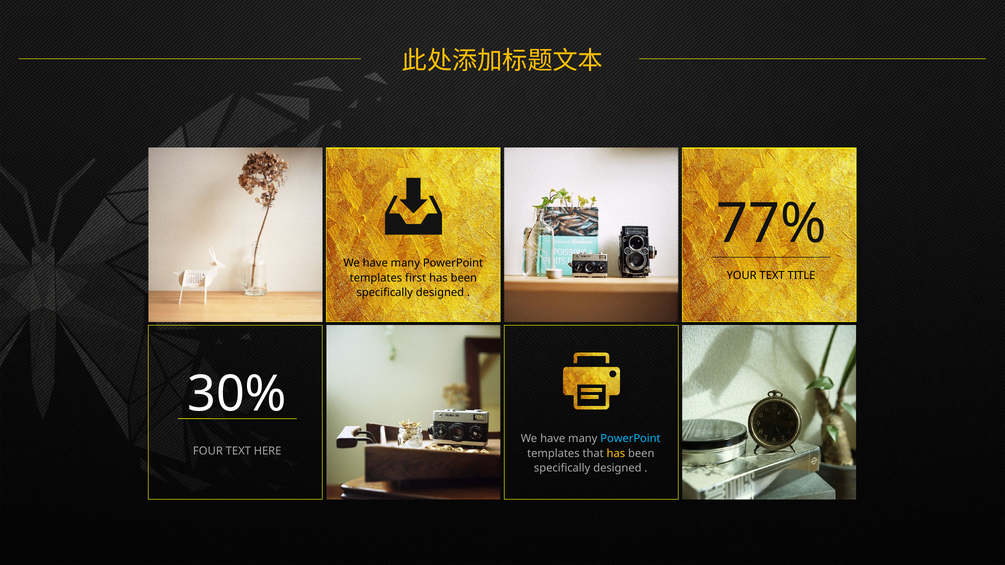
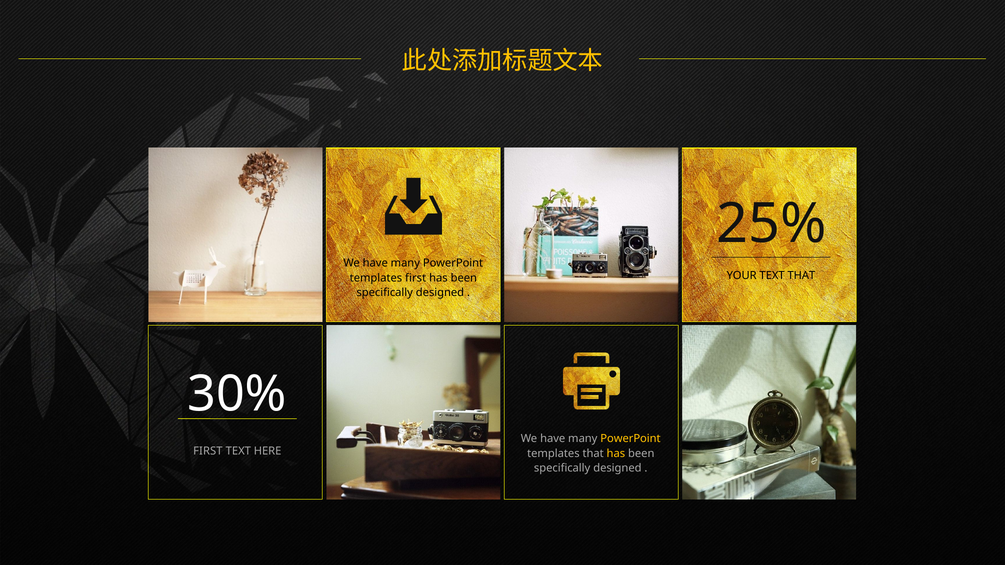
77%: 77% -> 25% (772, 224)
TEXT TITLE: TITLE -> THAT (801, 275)
PowerPoint colour: light blue -> yellow (630, 439)
FOUR: FOUR -> FIRST (208, 451)
